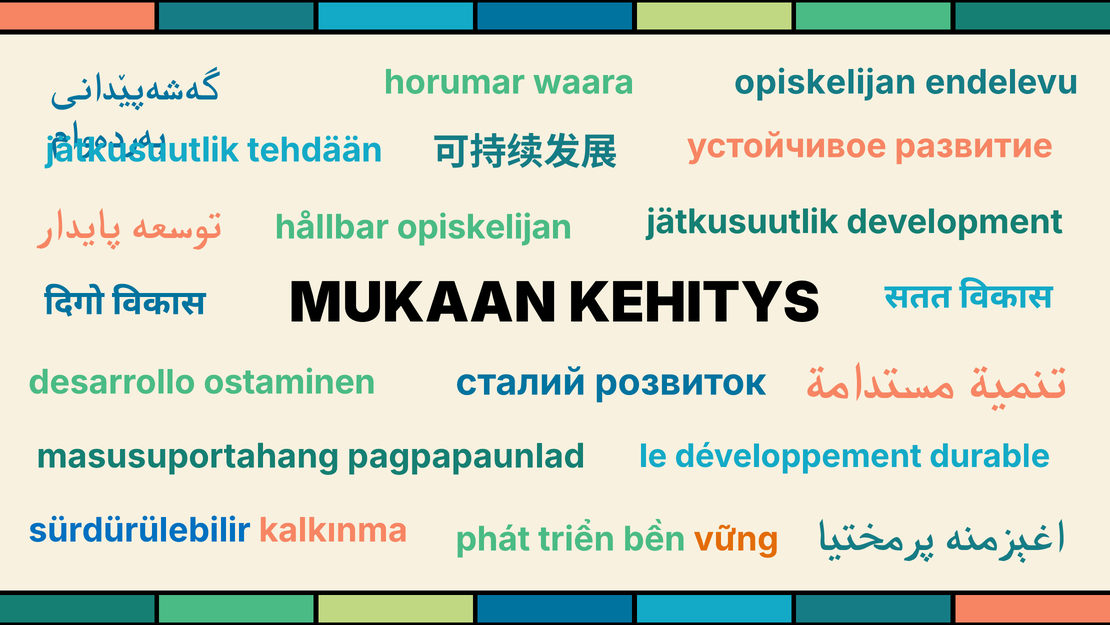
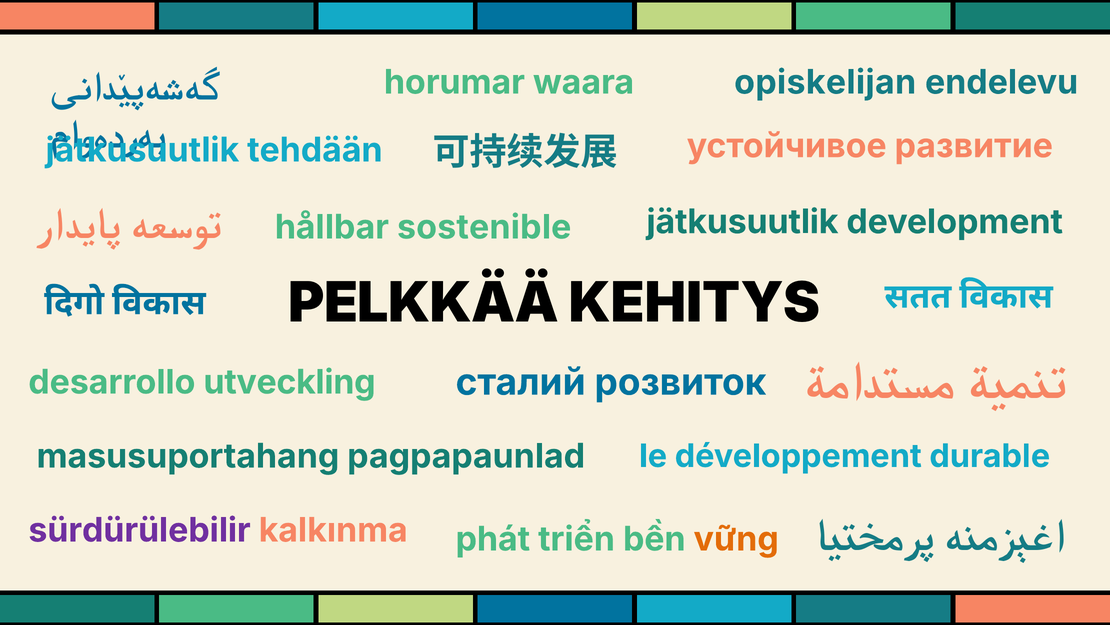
hållbar opiskelijan: opiskelijan -> sostenible (484, 227)
MUKAAN: MUKAAN -> PELKKÄÄ (424, 303)
ostaminen: ostaminen -> utveckling (290, 382)
sürdürülebilir colour: blue -> purple (140, 530)
